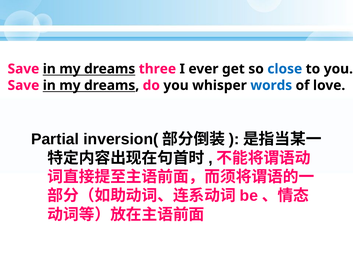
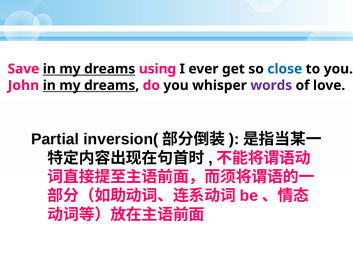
three: three -> using (157, 69)
Save: Save -> John (23, 85)
words colour: blue -> purple (271, 85)
